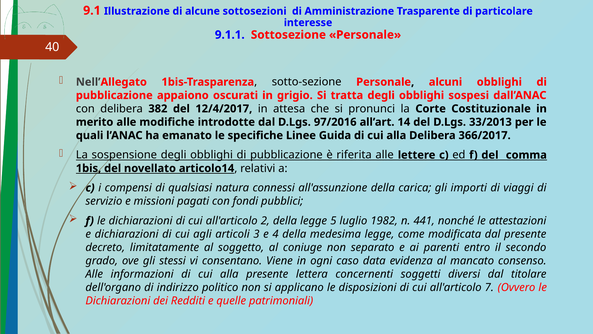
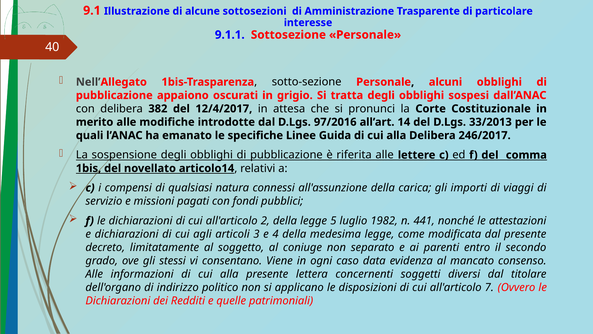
366/2017: 366/2017 -> 246/2017 (485, 135)
